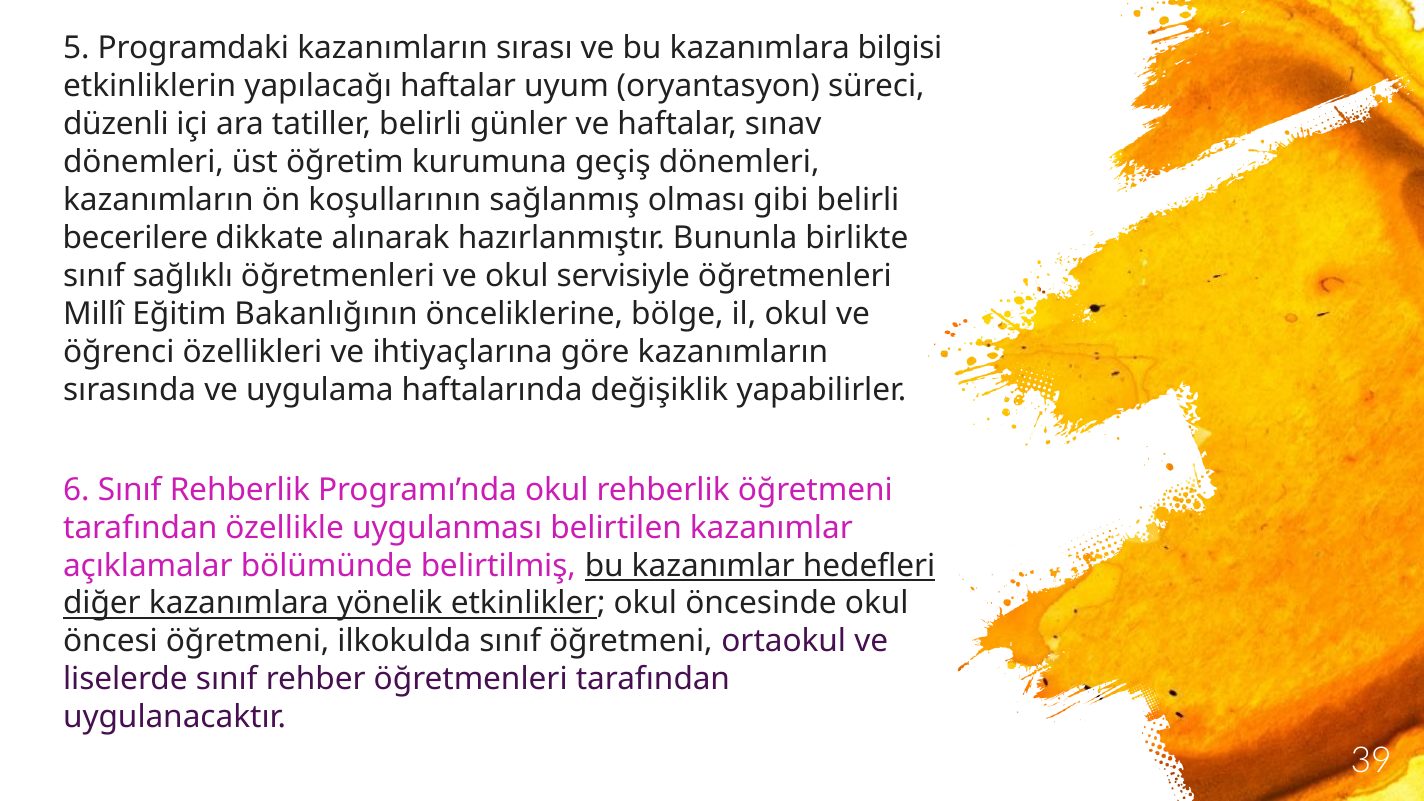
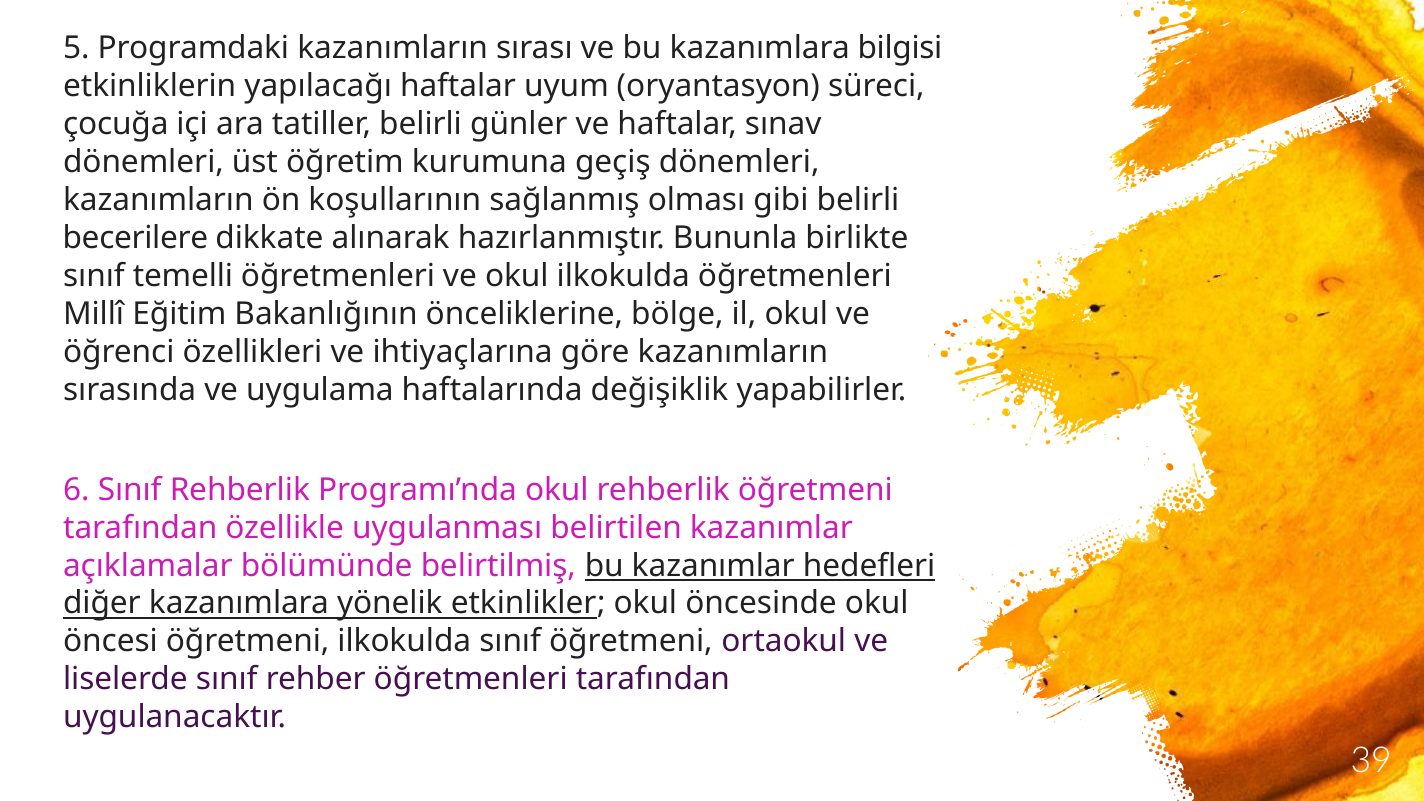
düzenli: düzenli -> çocuğa (116, 124)
sağlıklı: sağlıklı -> temelli (183, 276)
okul servisiyle: servisiyle -> ilkokulda (623, 276)
